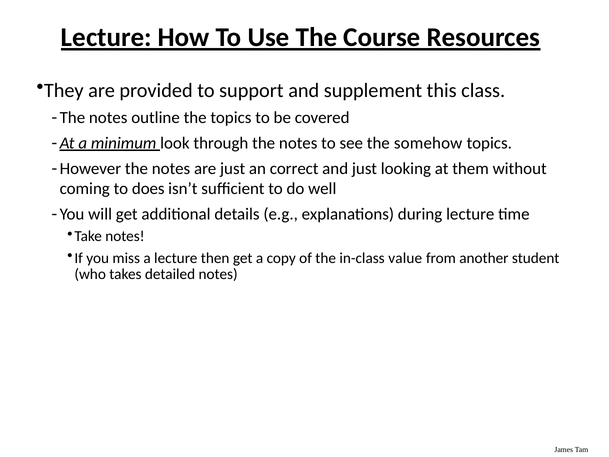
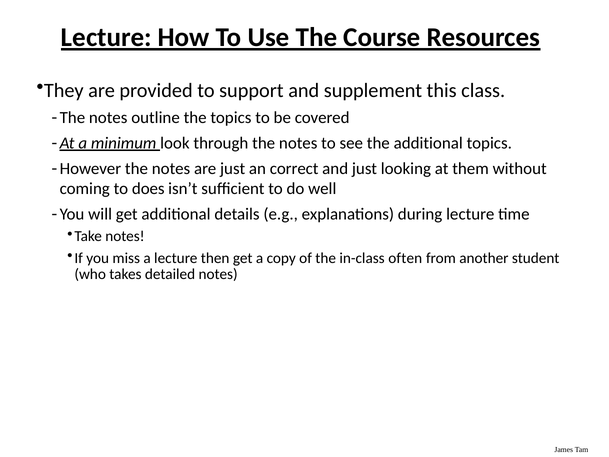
the somehow: somehow -> additional (428, 143)
value: value -> often (405, 258)
